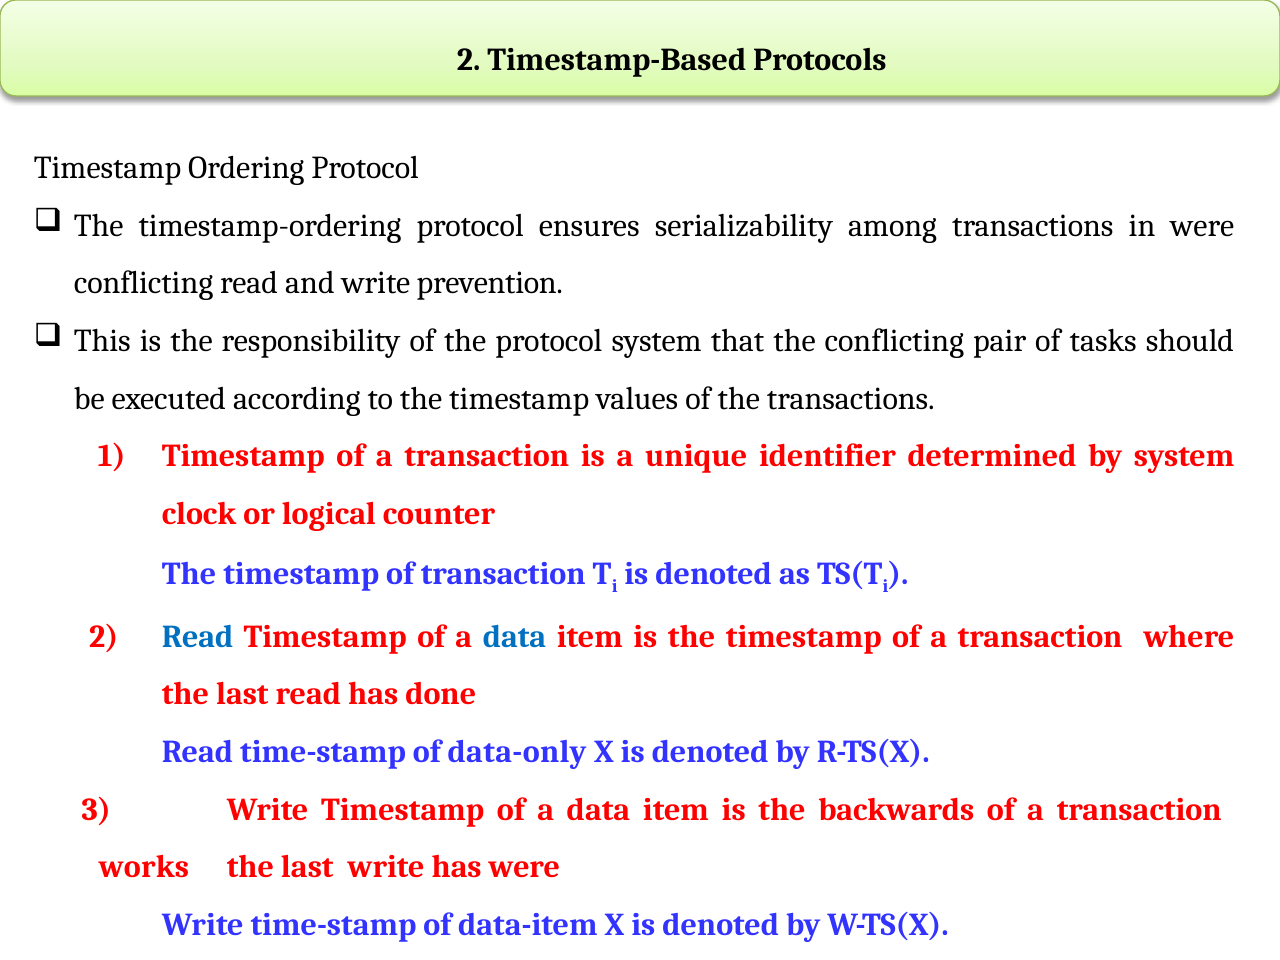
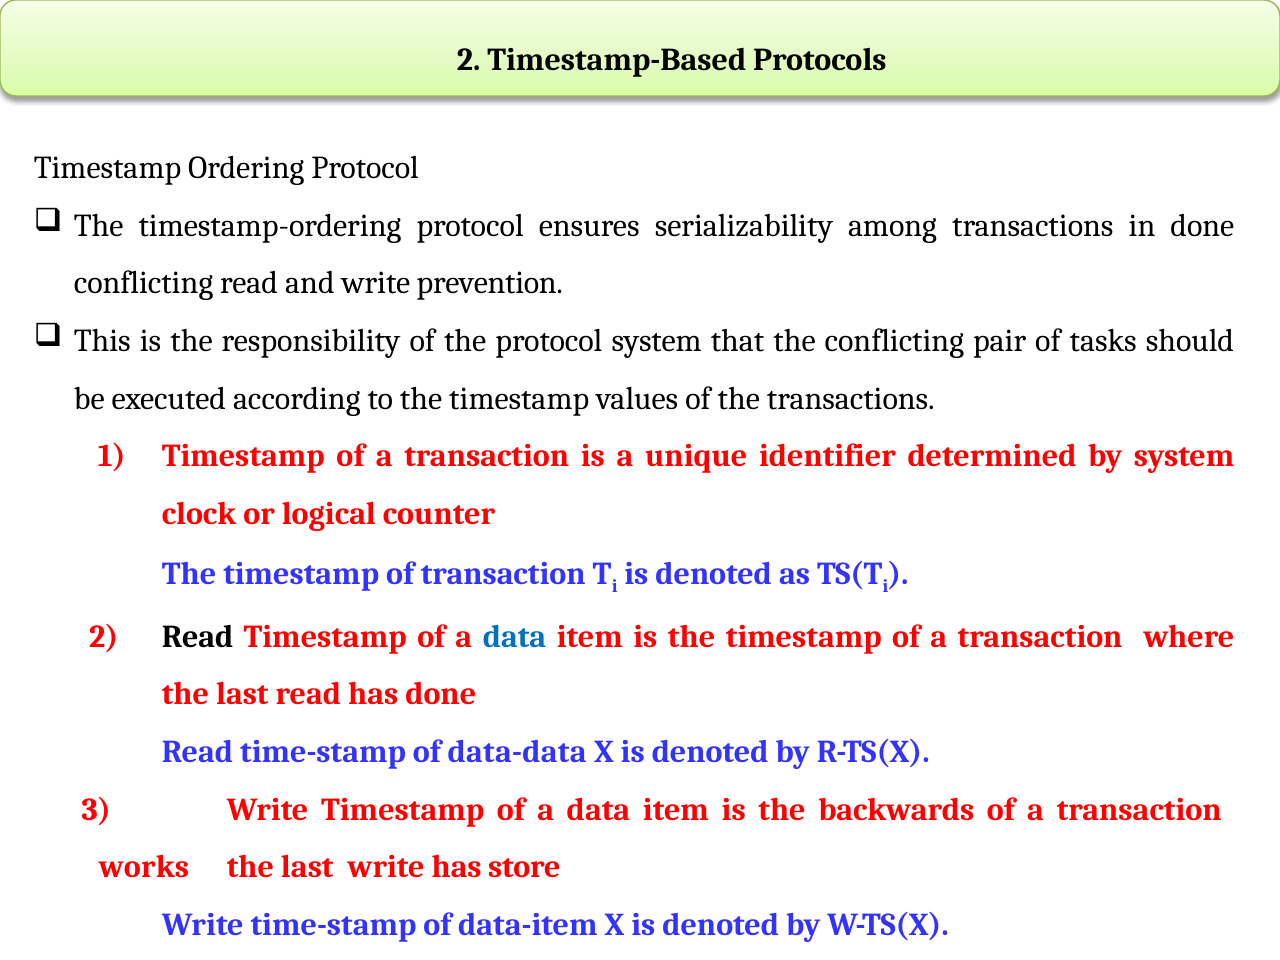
in were: were -> done (1202, 226)
Read colour: blue -> black (198, 637)
data-only: data-only -> data-data (517, 752)
has were: were -> store (524, 867)
